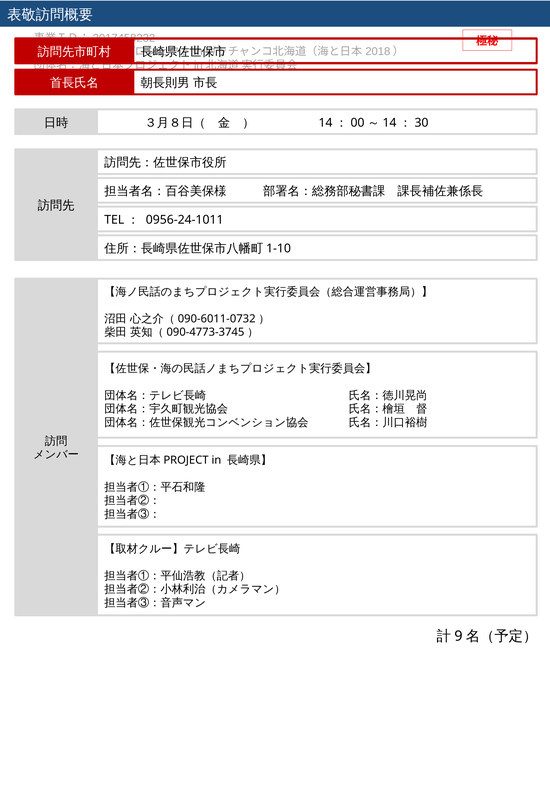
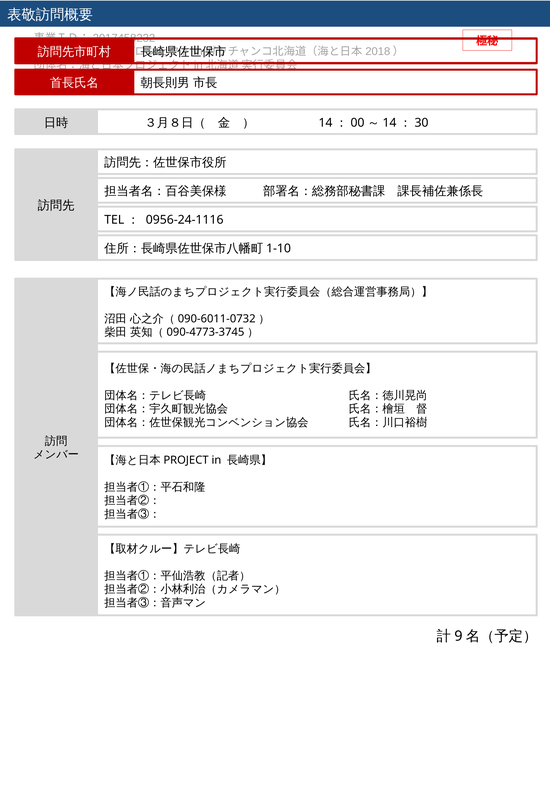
0956-24-1011: 0956-24-1011 -> 0956-24-1116 (185, 220)
